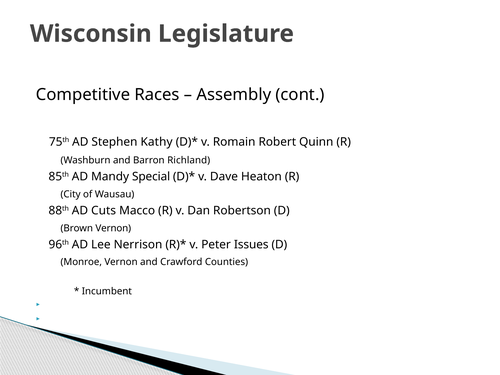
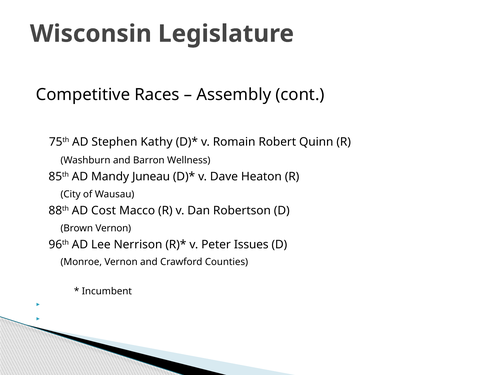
Richland: Richland -> Wellness (189, 160)
Special: Special -> Juneau (151, 177)
Cuts: Cuts -> Cost (104, 211)
